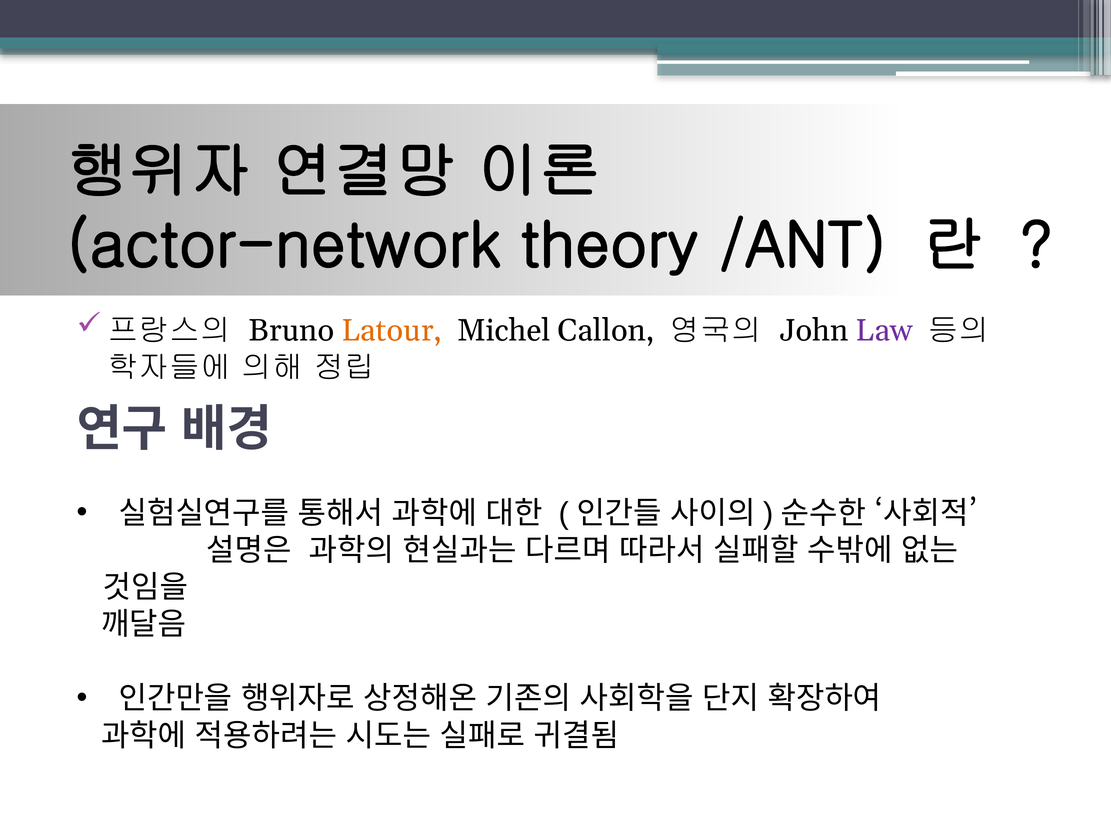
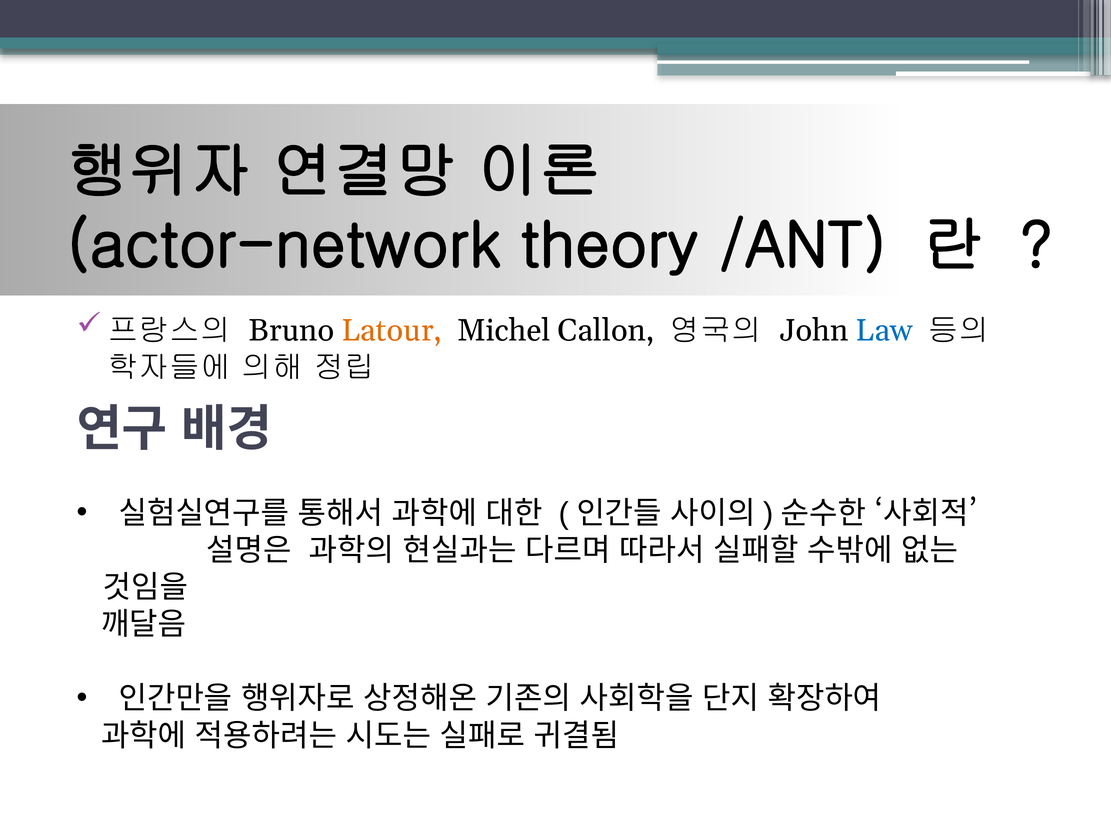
Law colour: purple -> blue (884, 330)
